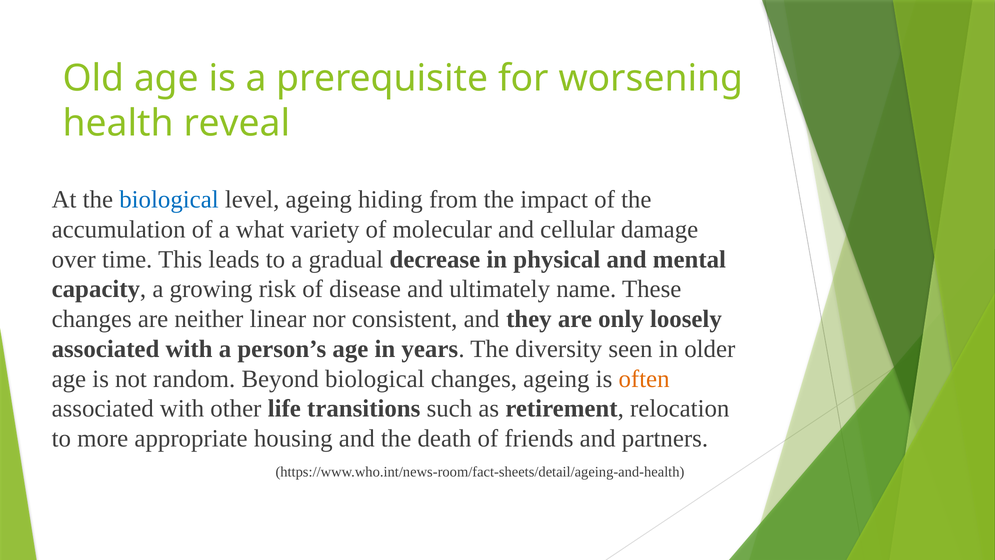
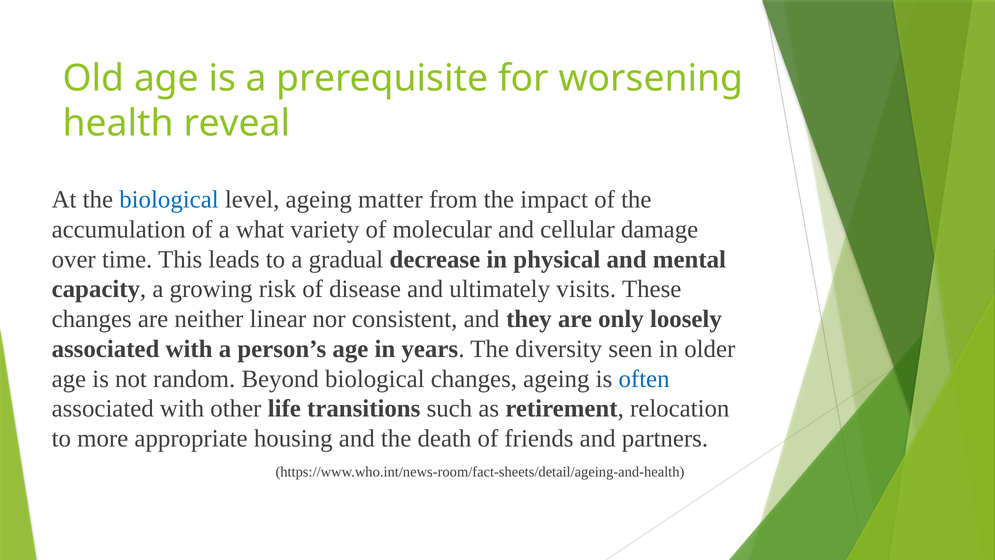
hiding: hiding -> matter (390, 200)
name: name -> visits (586, 289)
often colour: orange -> blue (644, 379)
